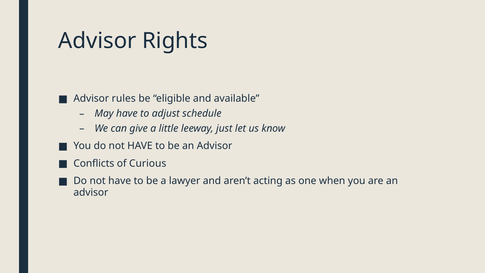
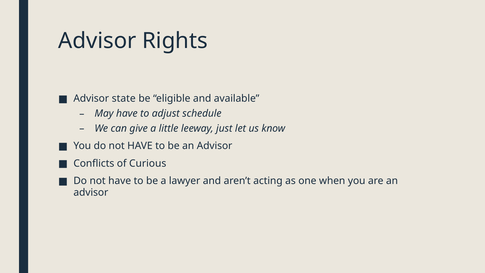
rules: rules -> state (124, 99)
